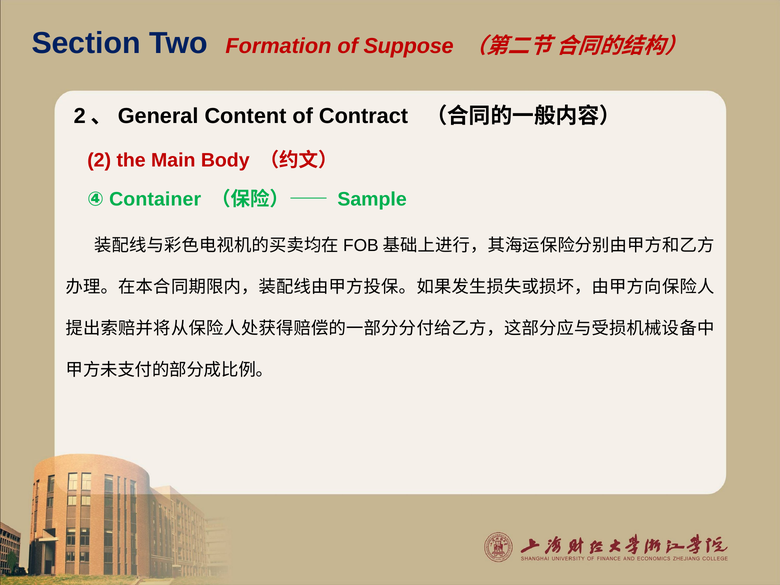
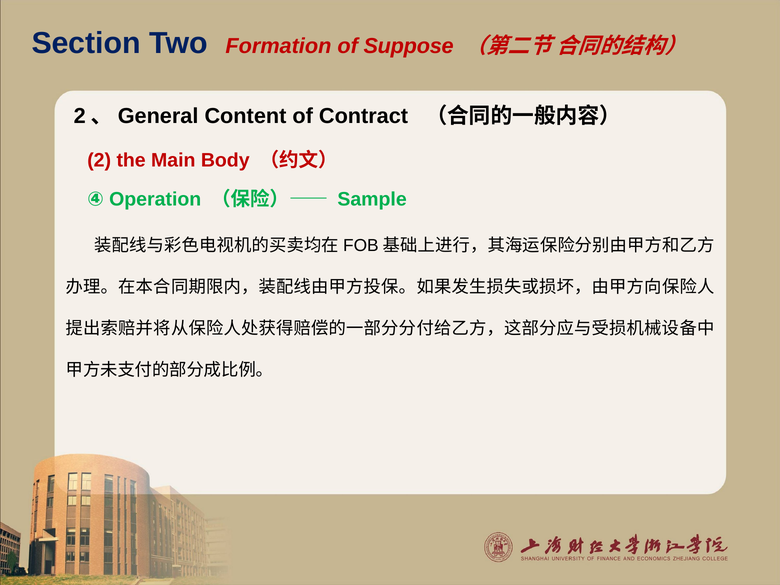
Container: Container -> Operation (155, 199)
